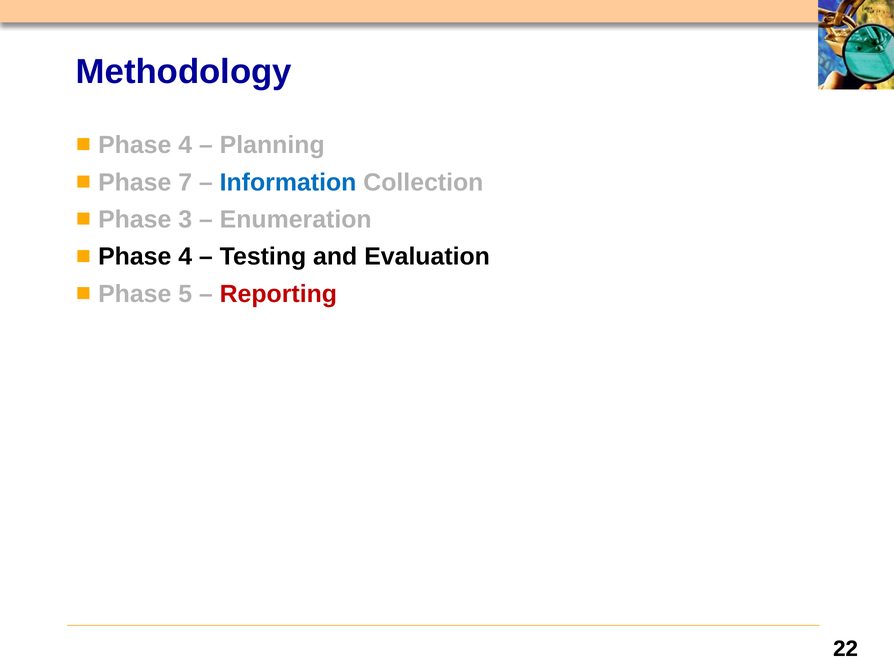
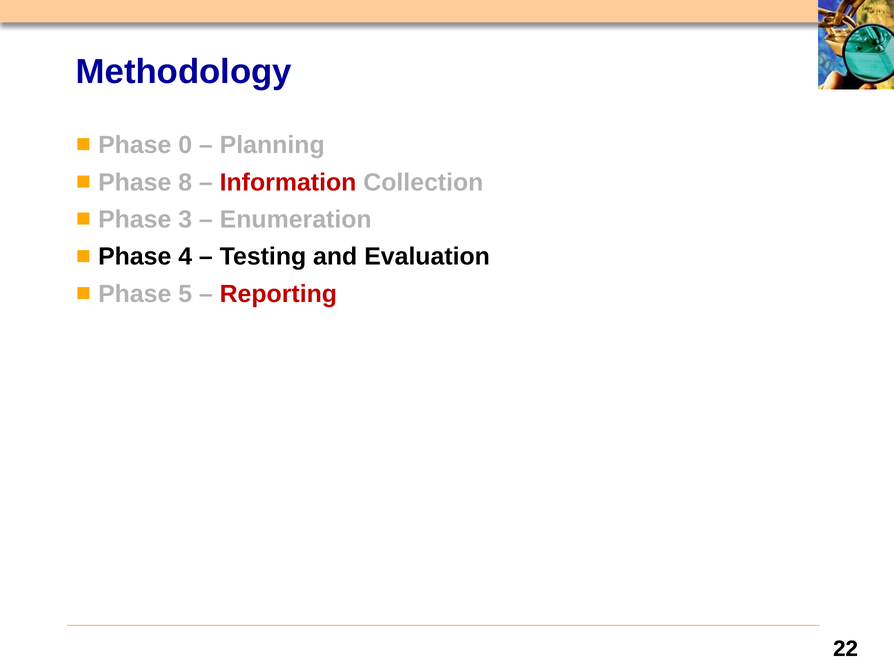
4: 4 -> 0 (185, 145)
7: 7 -> 8 (185, 182)
Information colour: blue -> red (288, 182)
